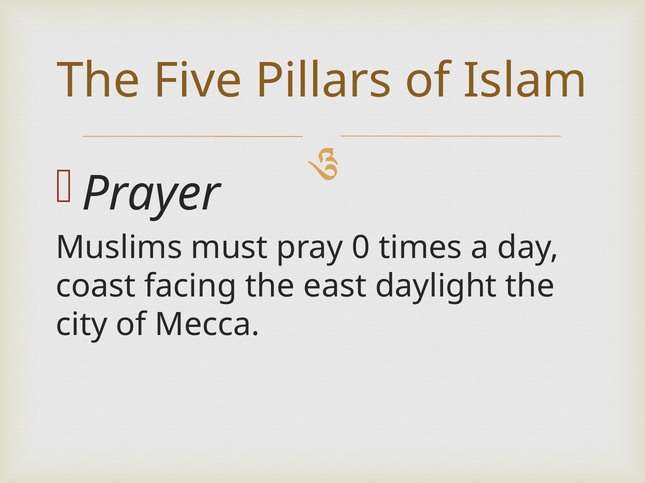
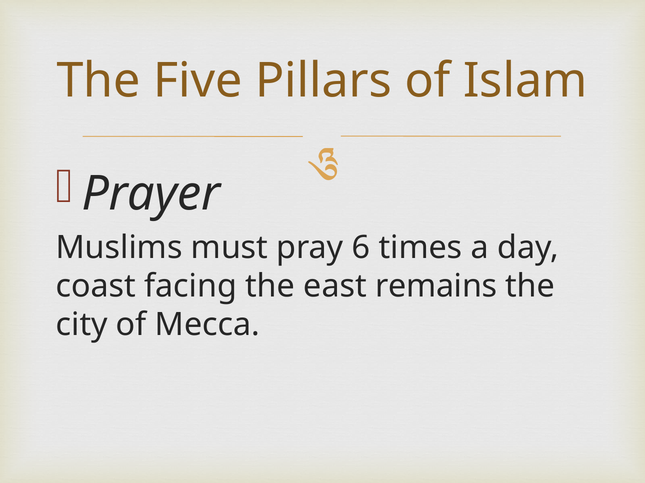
0: 0 -> 6 (361, 248)
daylight: daylight -> remains (436, 287)
